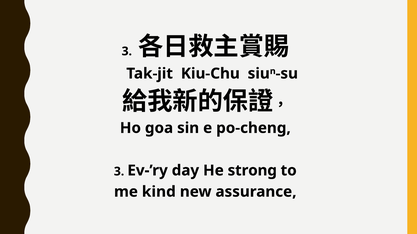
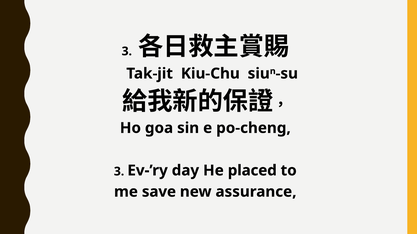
strong: strong -> placed (252, 171)
kind: kind -> save (159, 192)
